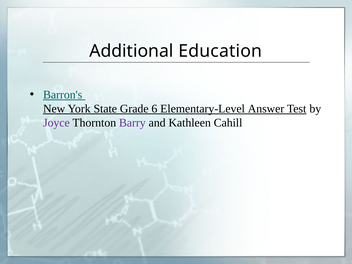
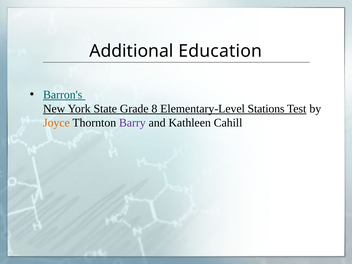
6: 6 -> 8 (154, 109)
Answer: Answer -> Stations (266, 109)
Joyce colour: purple -> orange (56, 123)
